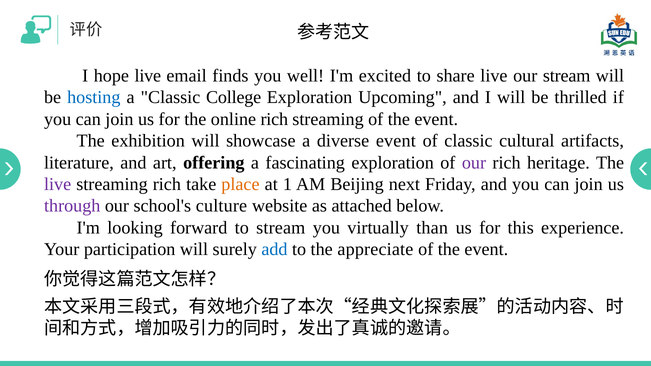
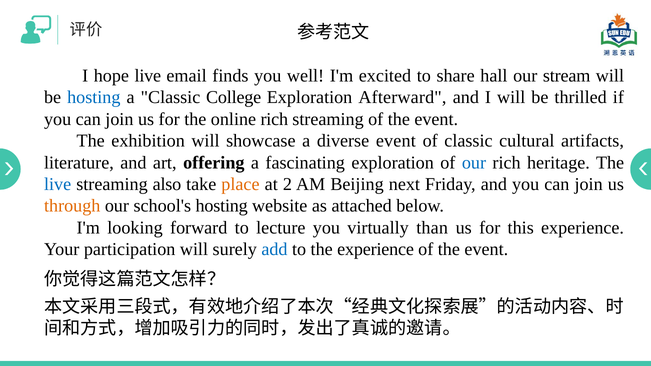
share live: live -> hall (494, 76)
Upcoming: Upcoming -> Afterward (402, 98)
our colour: purple -> blue (474, 163)
live colour: purple -> blue (58, 184)
streaming rich: rich -> also (167, 184)
1: 1 -> 2 (287, 184)
through colour: purple -> orange (72, 206)
school's culture: culture -> hosting (222, 206)
to stream: stream -> lecture (281, 228)
the appreciate: appreciate -> experience (376, 250)
